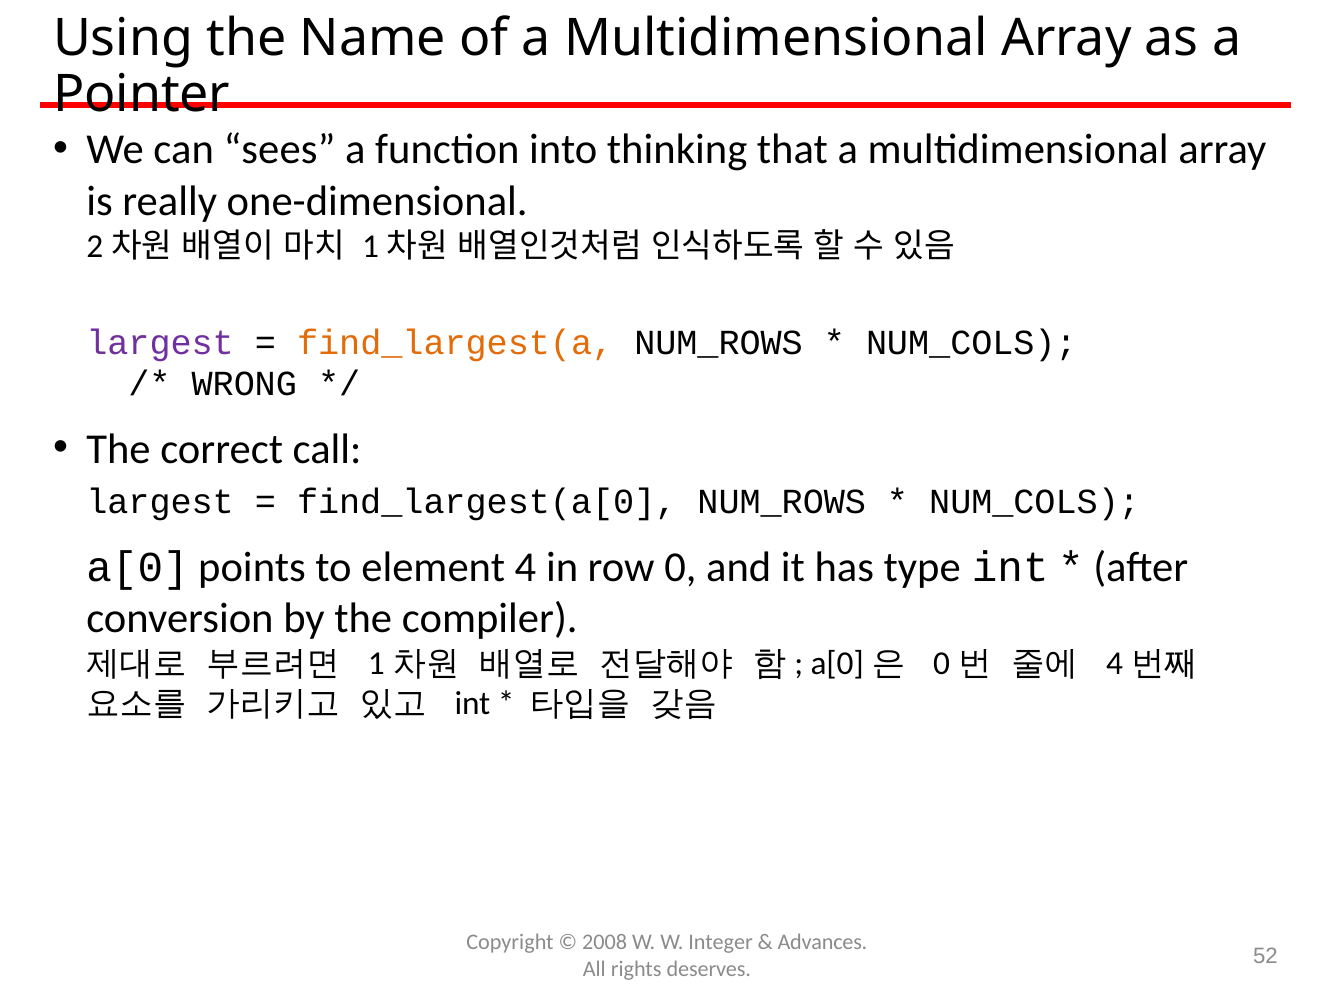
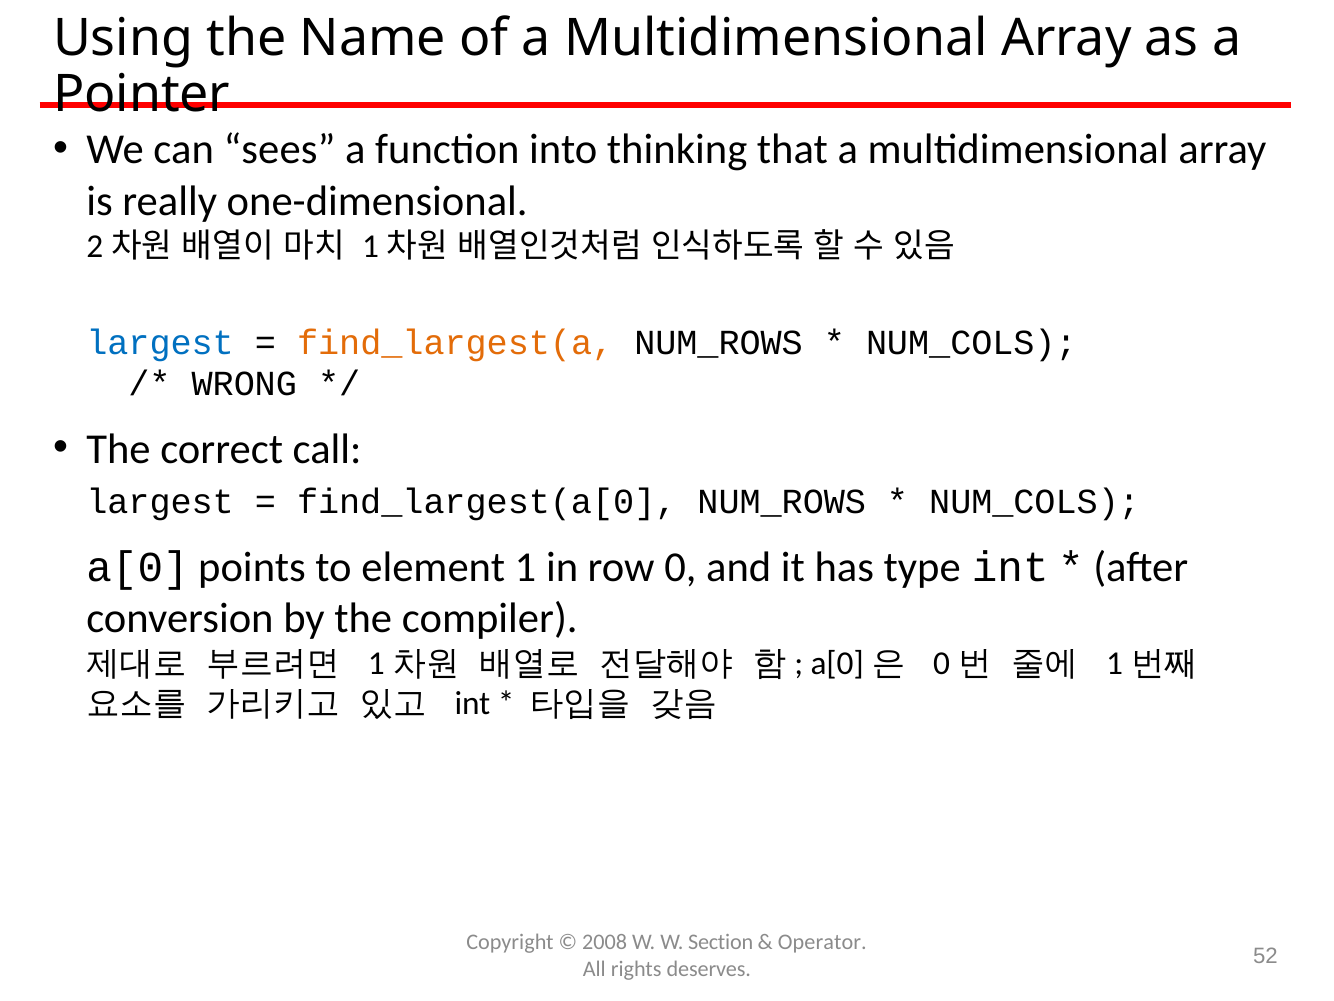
largest colour: purple -> blue (160, 342)
element 4: 4 -> 1 (526, 567)
4: 4 -> 1 (1115, 663)
Integer: Integer -> Section (721, 942)
Advances: Advances -> Operator (822, 942)
